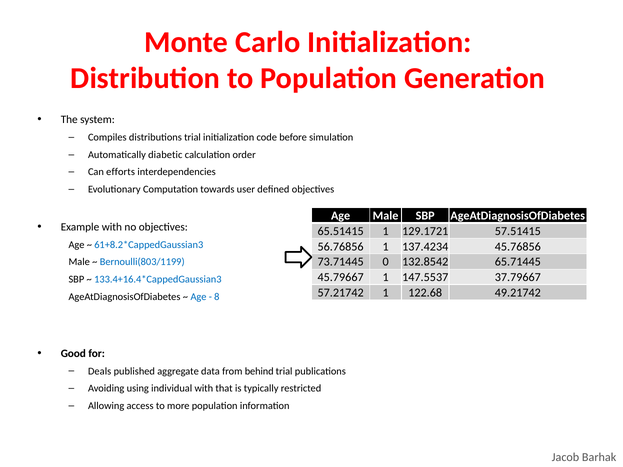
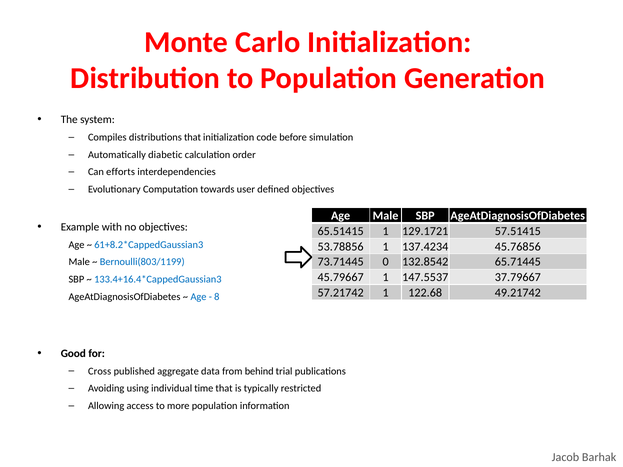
distributions trial: trial -> that (193, 137)
56.76856: 56.76856 -> 53.78856 (341, 247)
Deals: Deals -> Cross (100, 371)
individual with: with -> time (204, 389)
